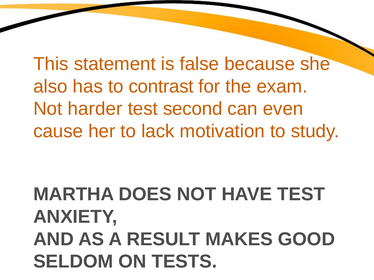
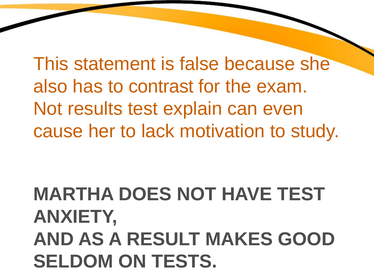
harder: harder -> results (95, 109)
second: second -> explain (193, 109)
